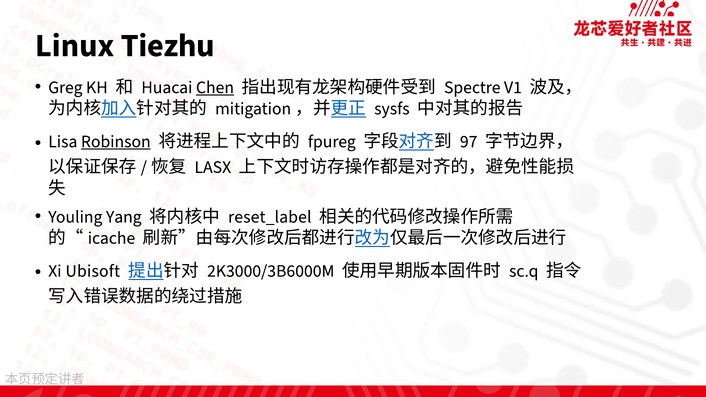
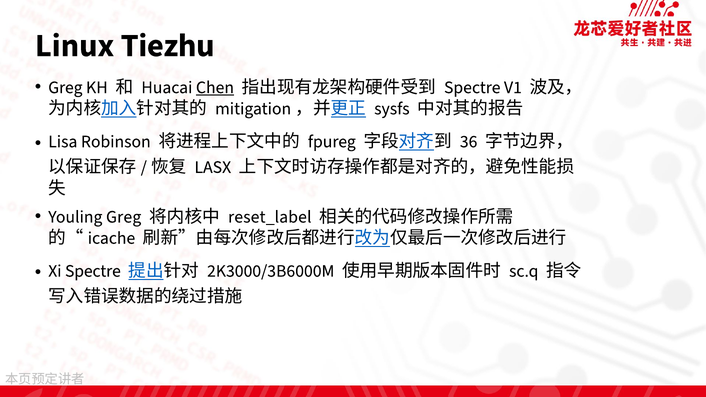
Robinson underline: present -> none (116, 142)
97: 97 -> 36 (469, 142)
Youling Yang: Yang -> Greg (124, 217)
Xi Ubisoft: Ubisoft -> Spectre (93, 271)
